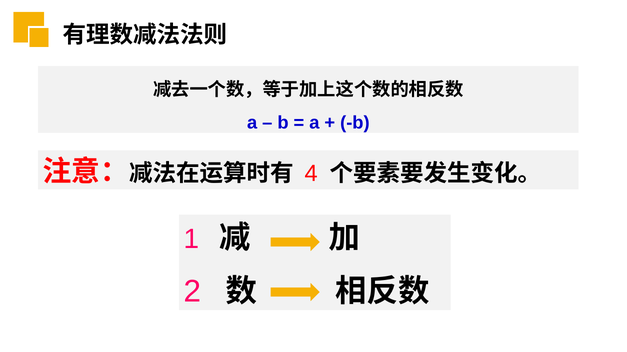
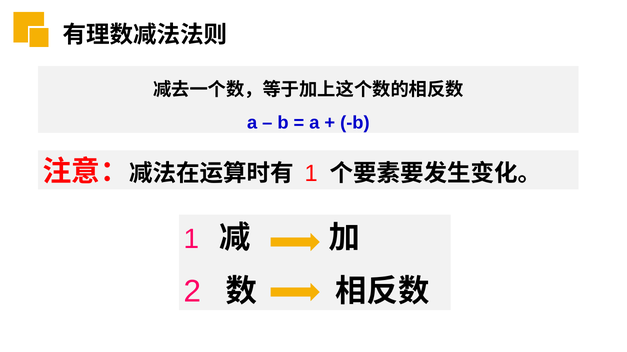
4: 4 -> 1 (311, 174)
